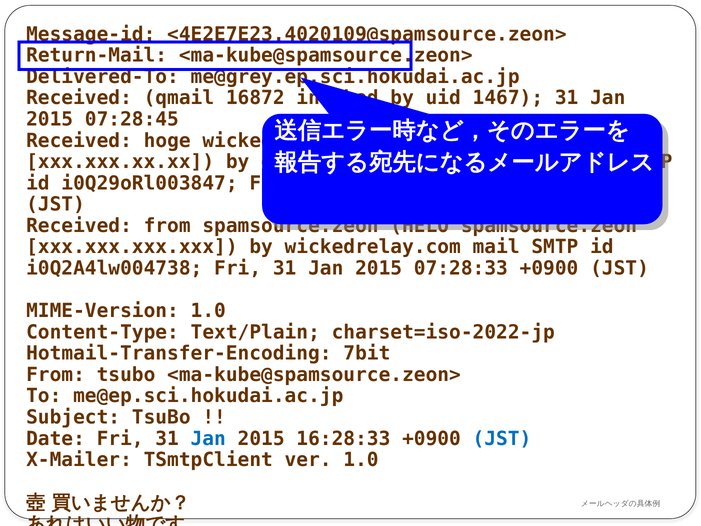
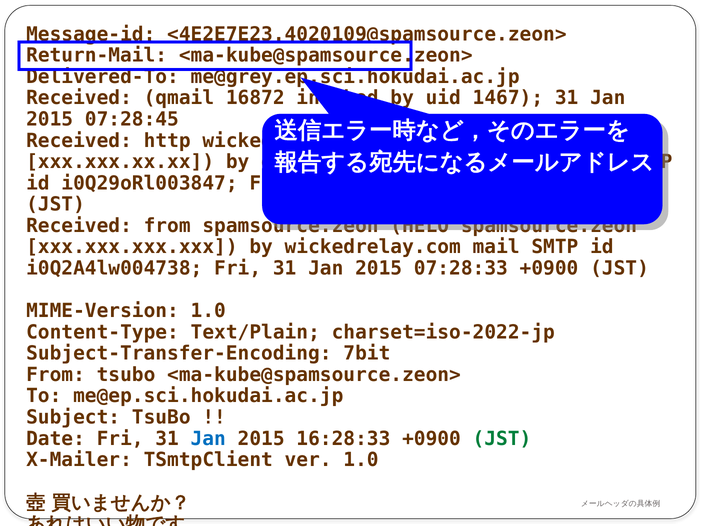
hoge: hoge -> http (167, 141)
Hotmail-Transfer-Encoding: Hotmail-Transfer-Encoding -> Subject-Transfer-Encoding (179, 353)
JST colour: blue -> green (502, 438)
